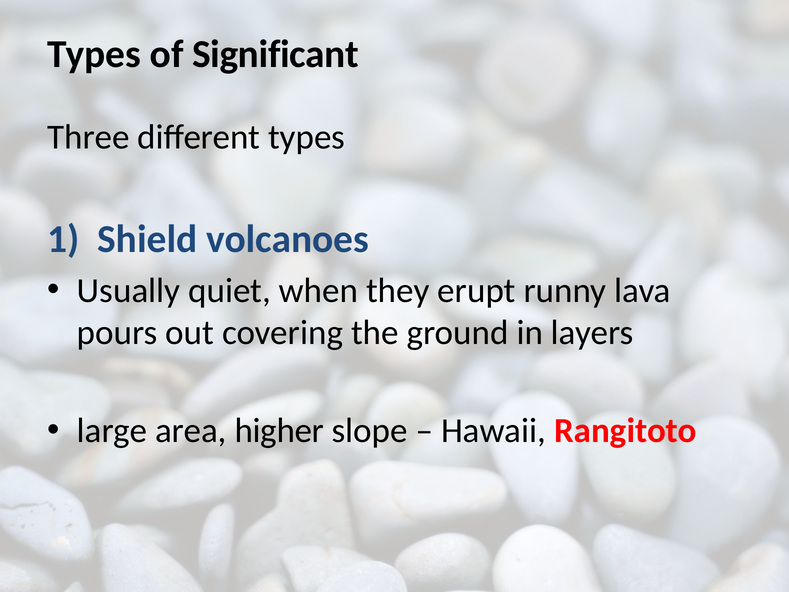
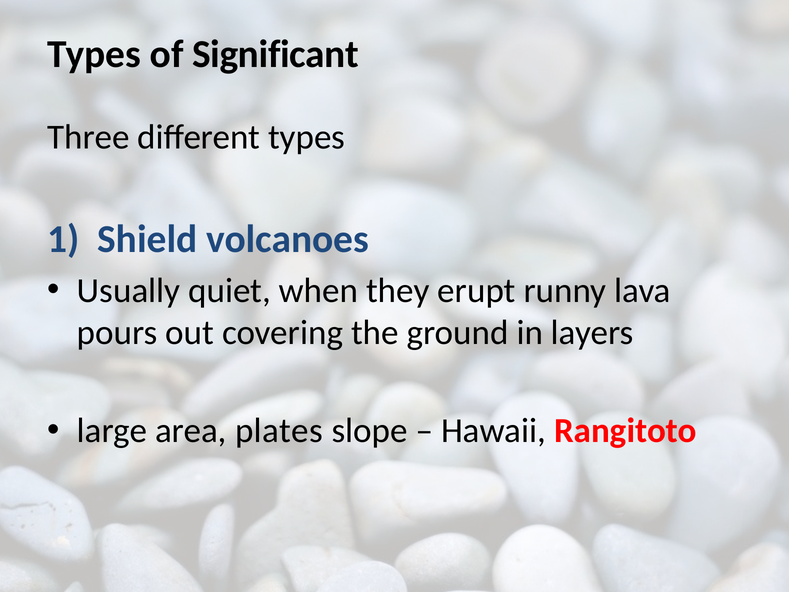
higher: higher -> plates (279, 431)
